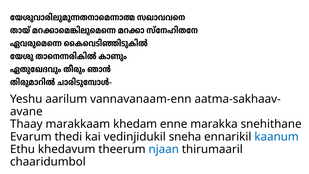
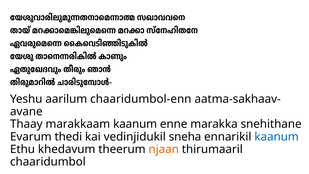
vannavanaam-enn: vannavanaam-enn -> chaaridumbol-enn (141, 99)
marakkaam khedam: khedam -> kaanum (135, 124)
njaan colour: blue -> orange (164, 149)
